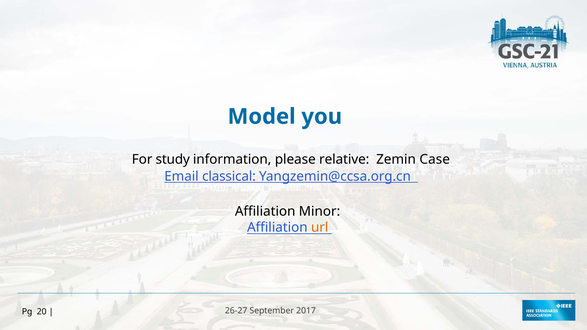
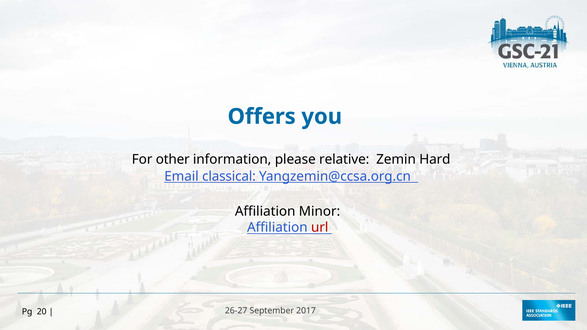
Model: Model -> Offers (262, 117)
study: study -> other (173, 160)
Case: Case -> Hard (435, 160)
url colour: orange -> red (320, 228)
